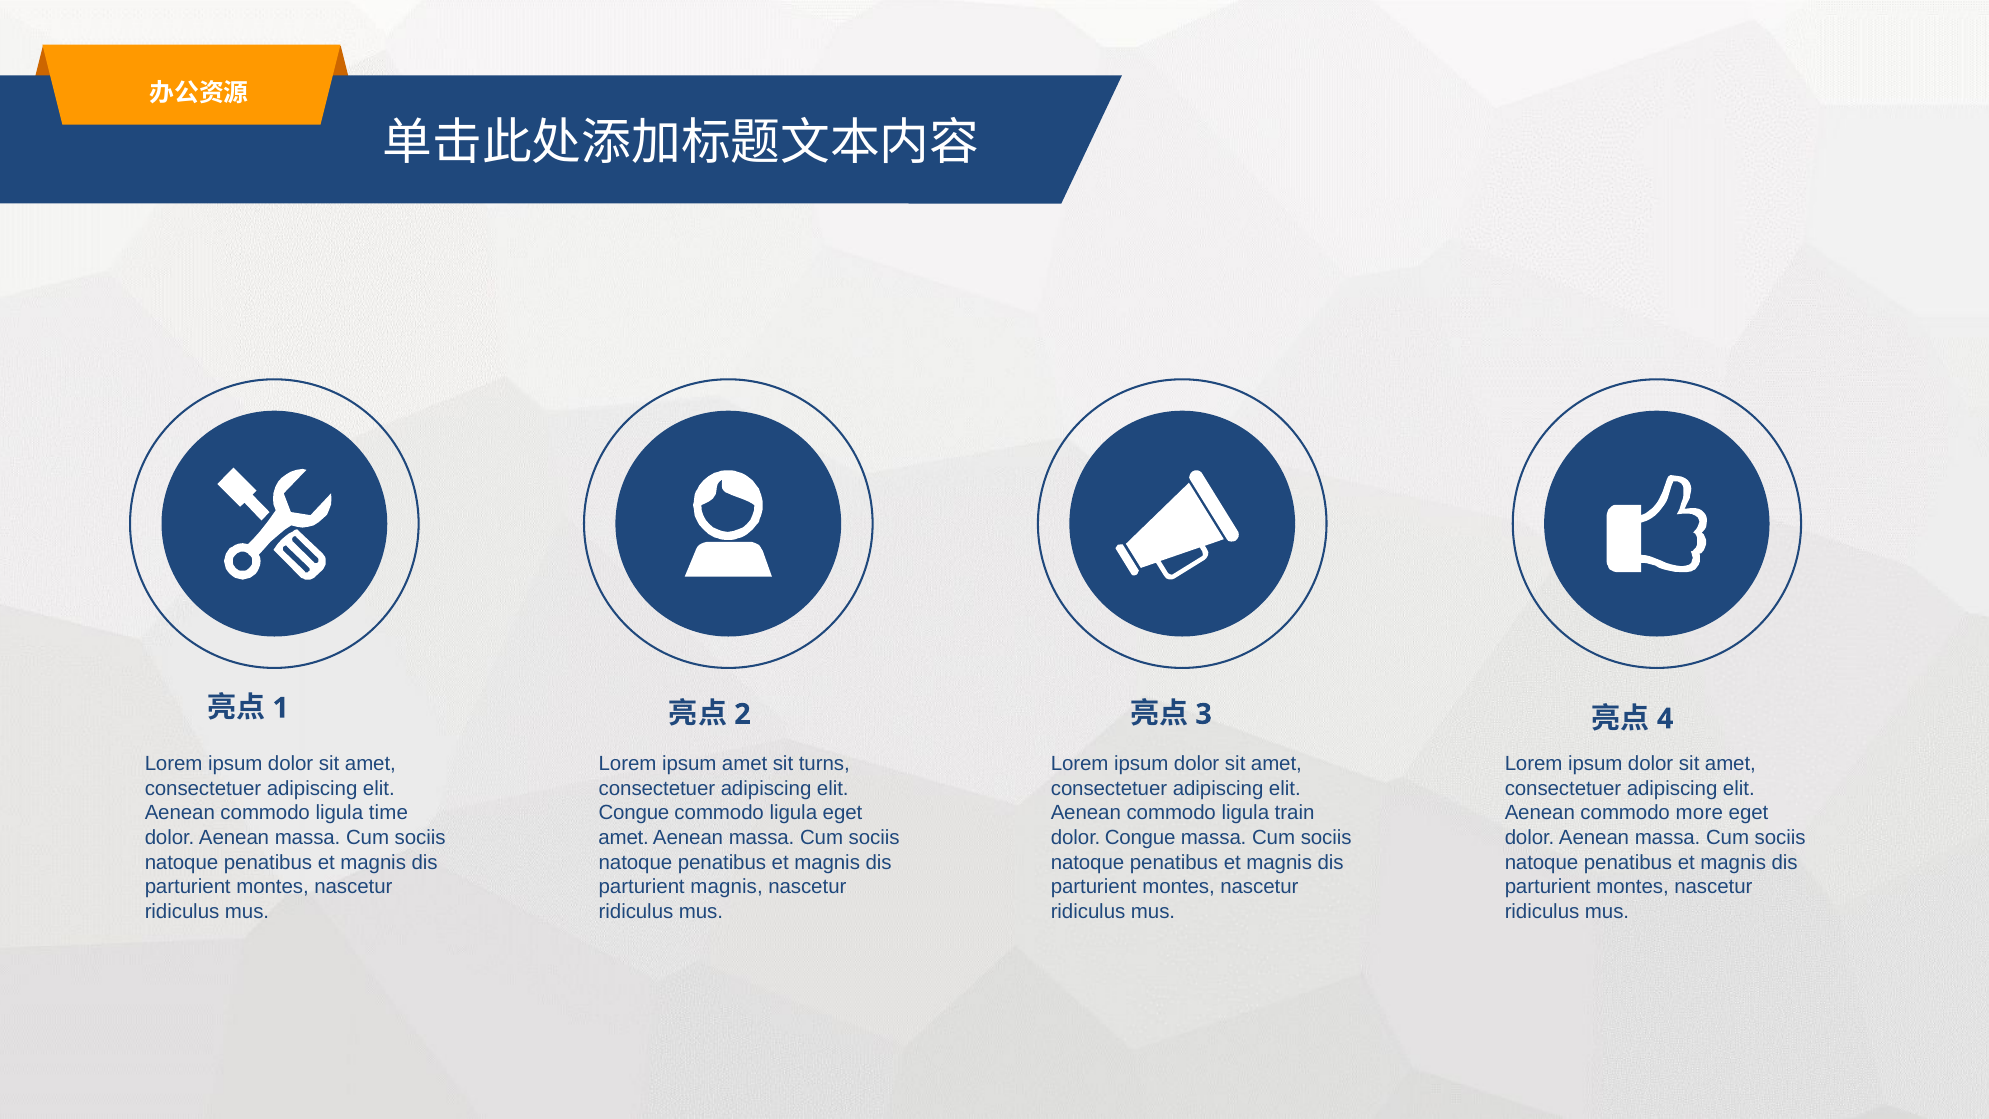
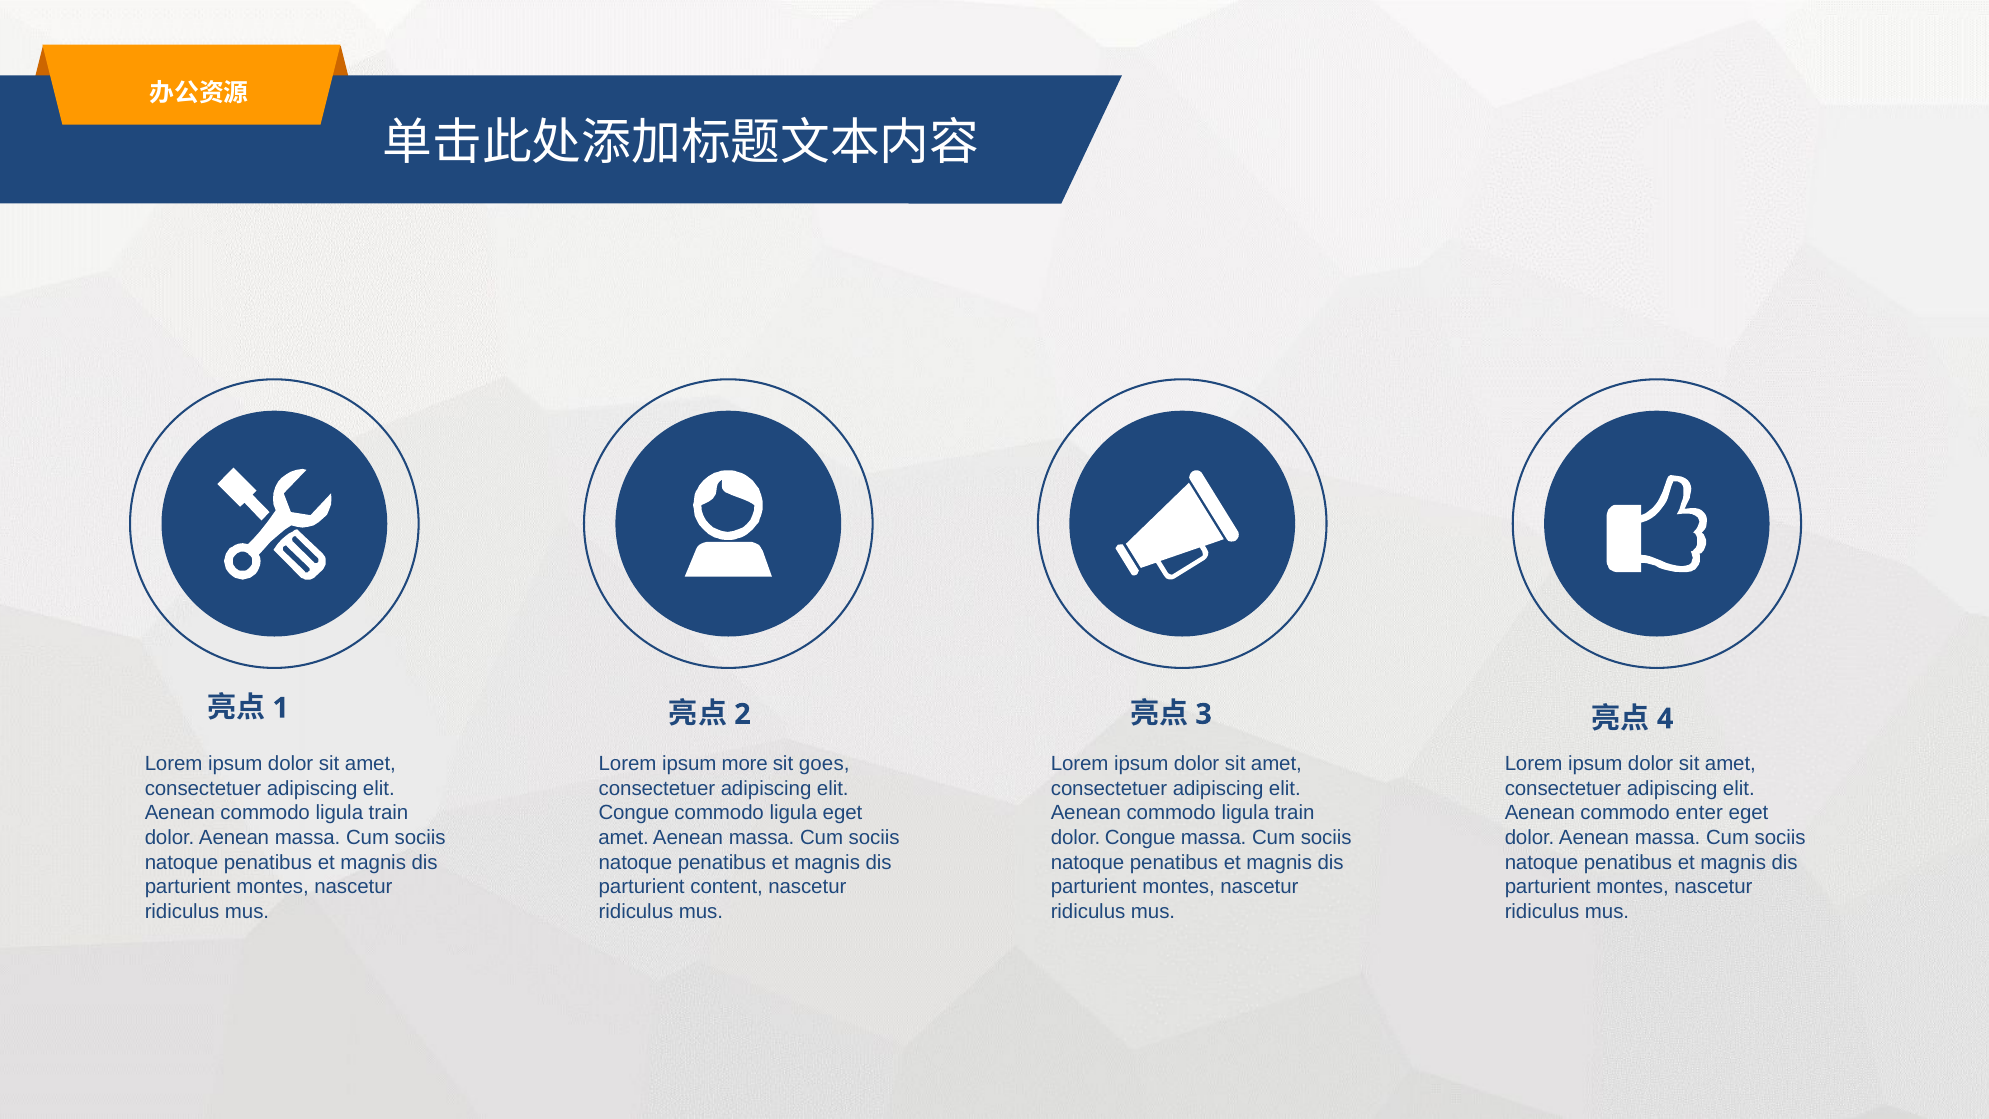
ipsum amet: amet -> more (745, 764)
turns: turns -> goes (824, 764)
time: time -> train (389, 813)
more: more -> enter (1699, 813)
parturient magnis: magnis -> content (727, 887)
